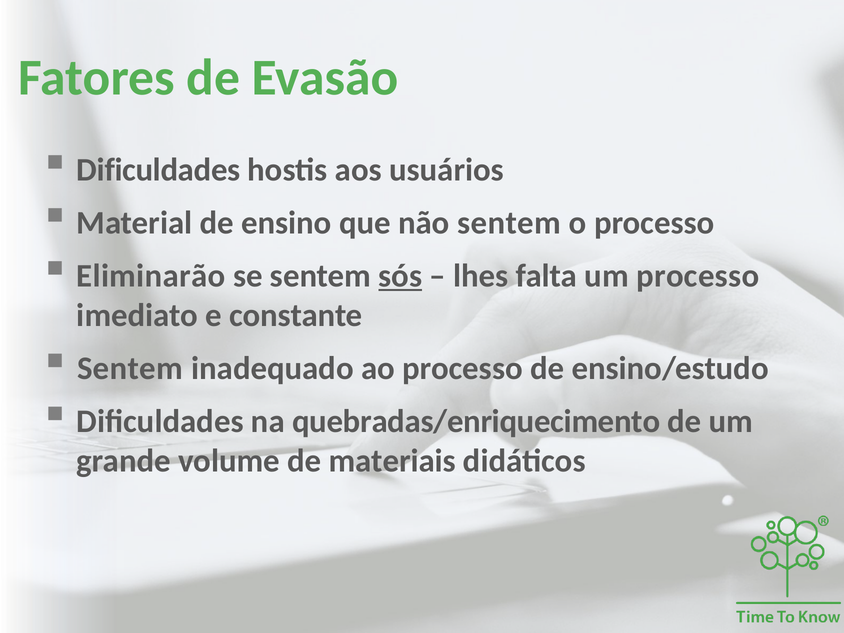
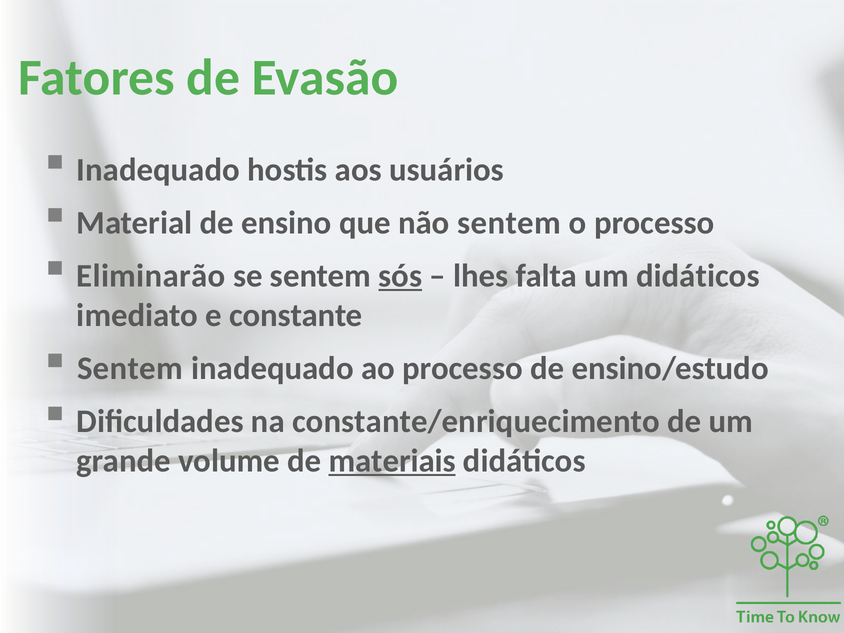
Dificuldades: Dificuldades -> Inadequado (158, 170)
um processo: processo -> didáticos (698, 276)
quebradas/enriquecimento: quebradas/enriquecimento -> constante/enriquecimento (476, 421)
materiais underline: none -> present (392, 461)
